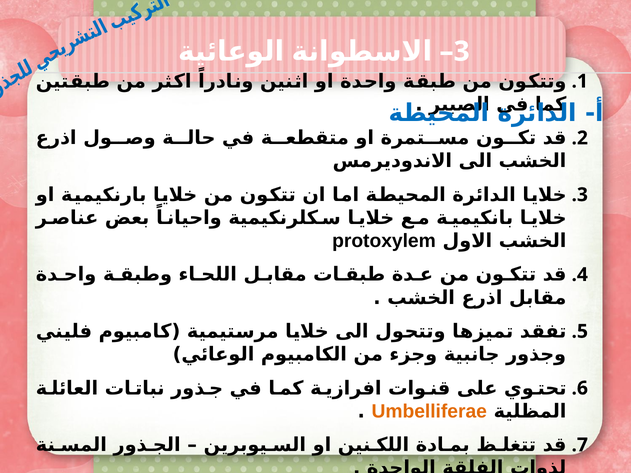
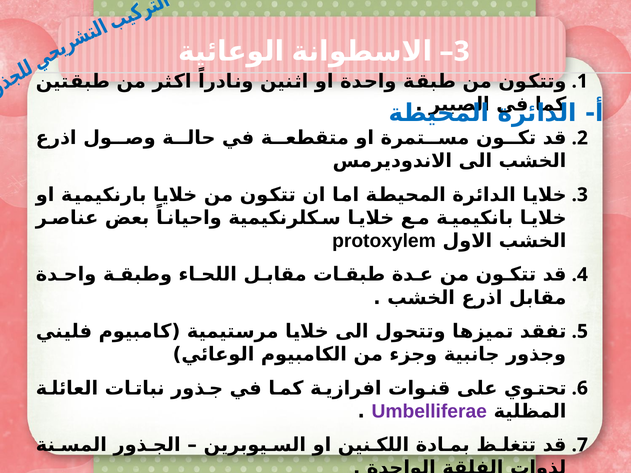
Umbelliferae colour: orange -> purple (429, 411)
